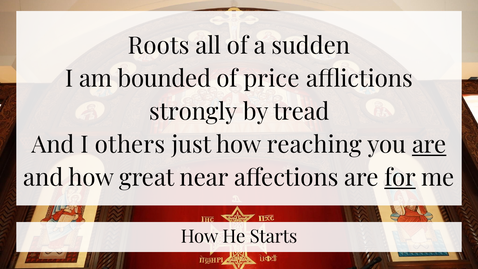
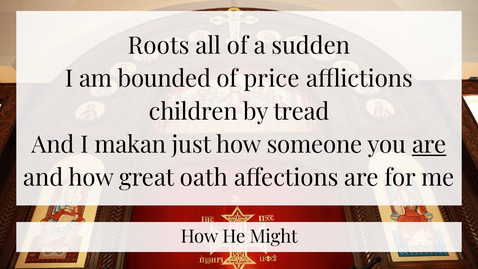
strongly: strongly -> children (193, 112)
others: others -> makan (130, 145)
reaching: reaching -> someone (314, 145)
near: near -> oath (204, 178)
for underline: present -> none (400, 178)
Starts: Starts -> Might (274, 237)
